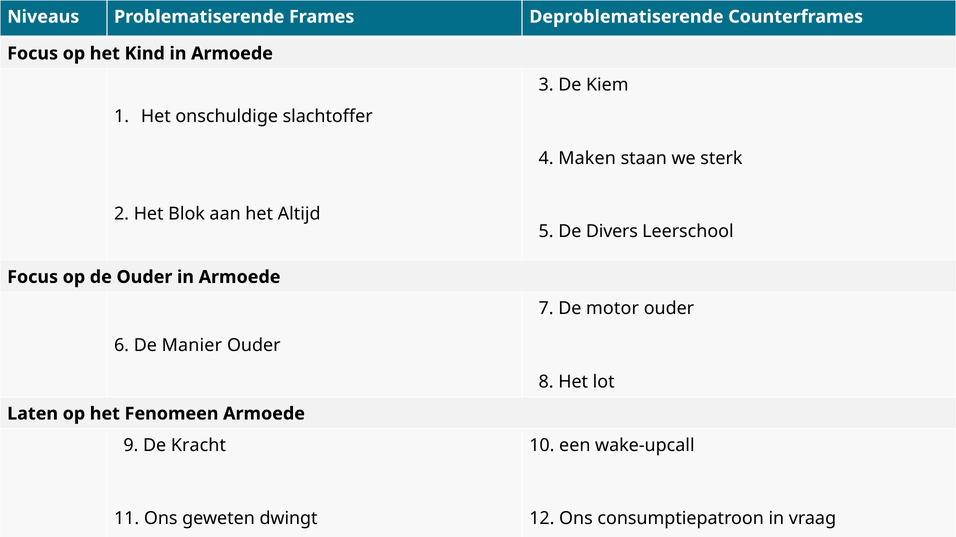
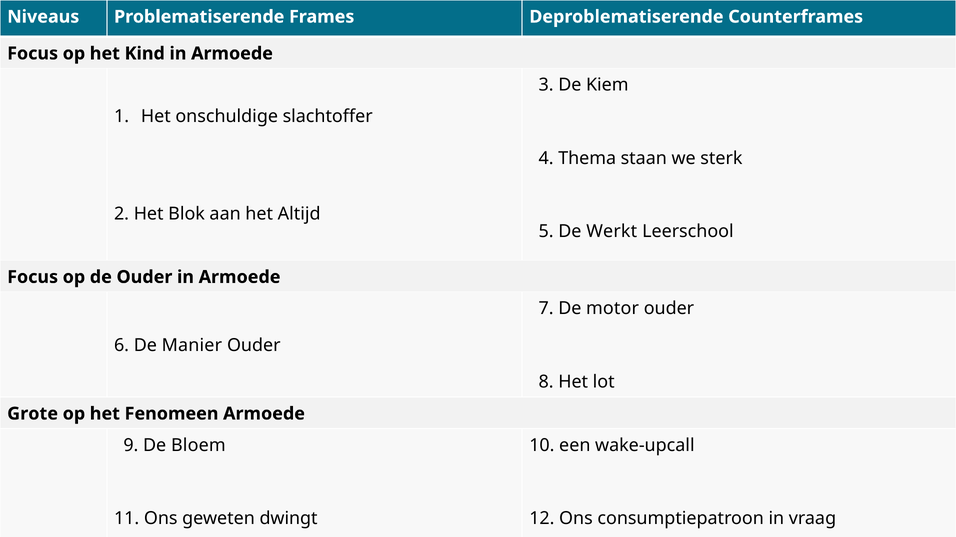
Maken: Maken -> Thema (587, 158)
Divers: Divers -> Werkt (612, 231)
Laten: Laten -> Grote (33, 414)
Kracht: Kracht -> Bloem (198, 446)
